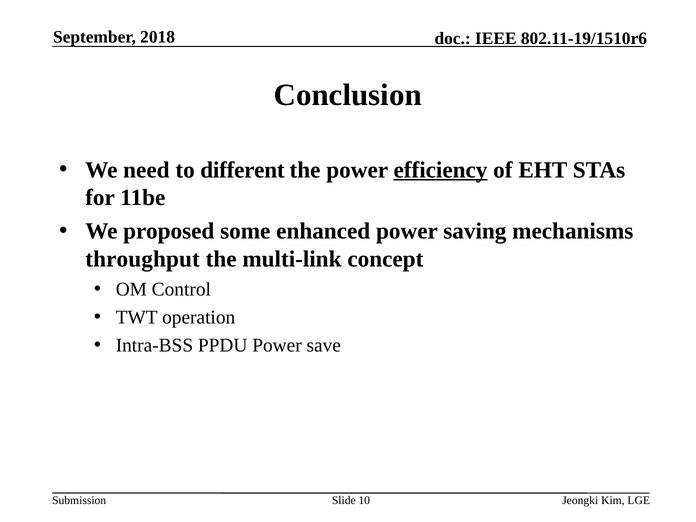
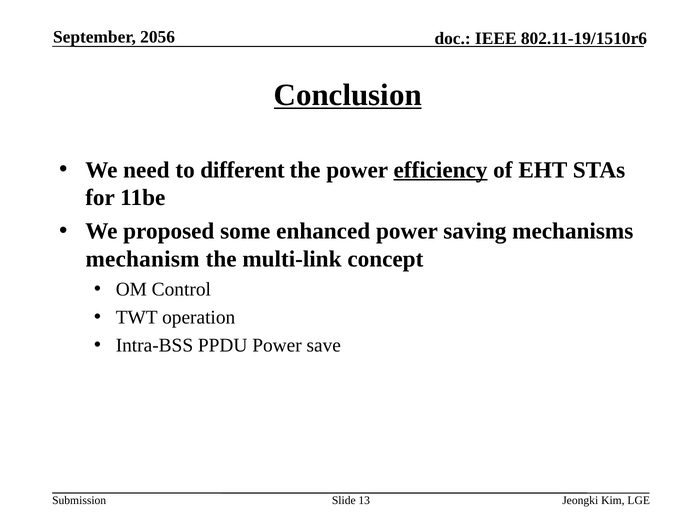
2018: 2018 -> 2056 (158, 37)
Conclusion underline: none -> present (348, 95)
throughput: throughput -> mechanism (142, 259)
10: 10 -> 13 (364, 501)
